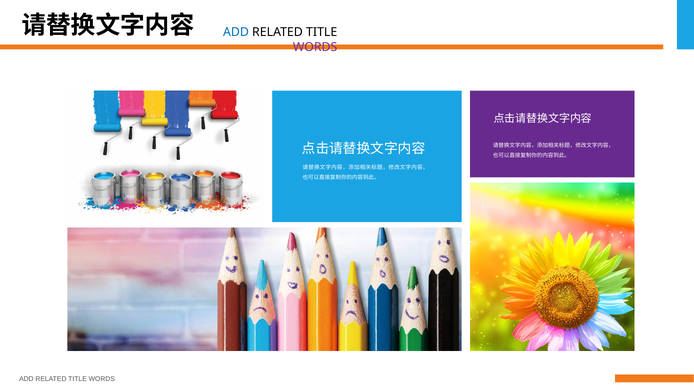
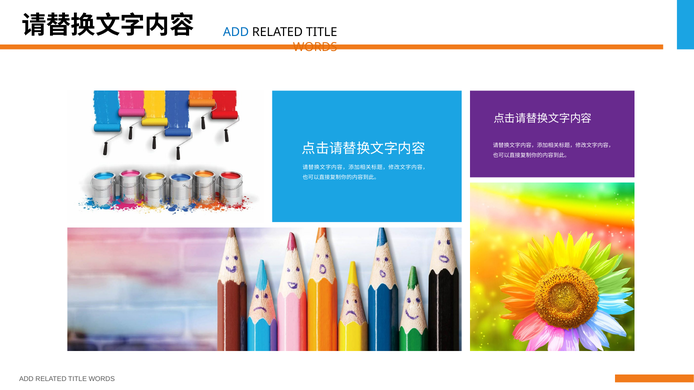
WORDS colour: purple -> orange (315, 47)
